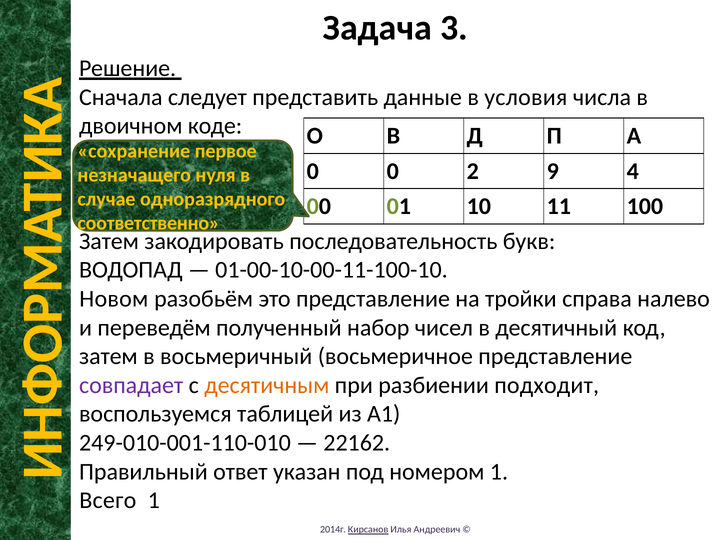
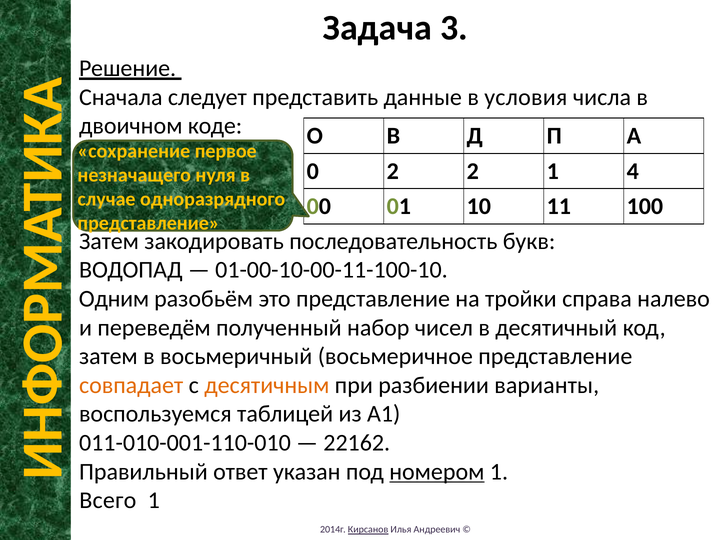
0: 0 -> 2 (393, 171)
2 9: 9 -> 1 (553, 171)
соответственно: соответственно -> представление (149, 223)
Новом: Новом -> Одним (114, 299)
совпадает colour: purple -> orange (131, 385)
подходит: подходит -> варианты (547, 385)
249-010-001-110-010: 249-010-001-110-010 -> 011-010-001-110-010 (185, 443)
номером underline: none -> present (437, 472)
